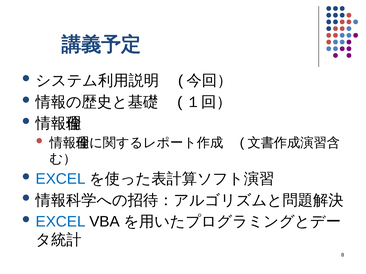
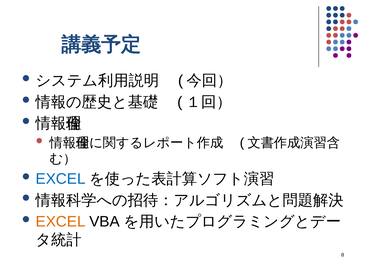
EXCEL colour: blue -> orange (61, 222)
